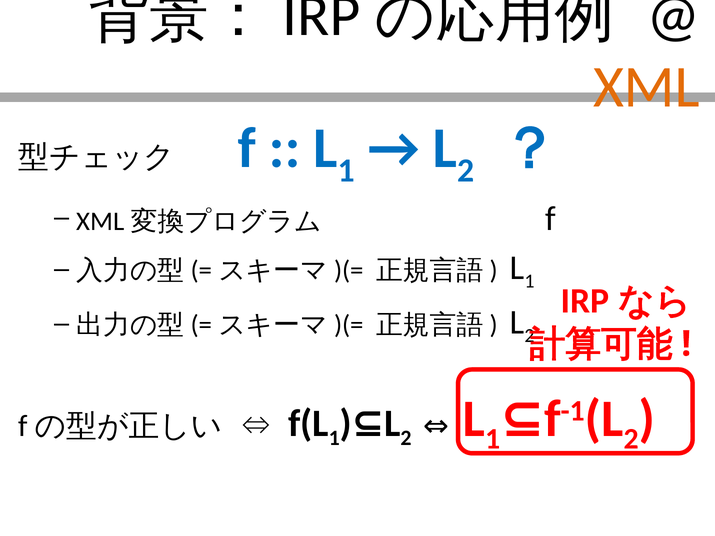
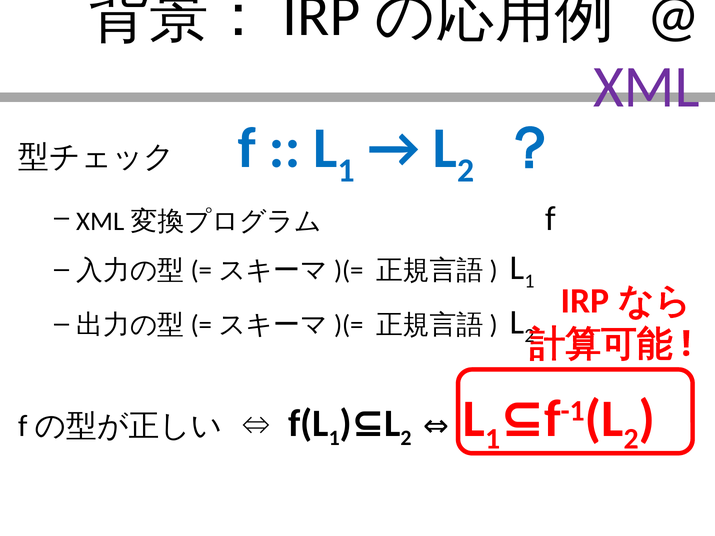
XML colour: orange -> purple (646, 87)
